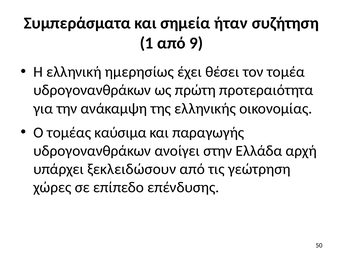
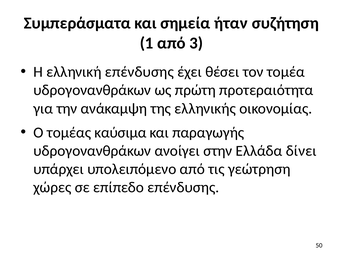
9: 9 -> 3 (196, 43)
ελληνική ημερησίως: ημερησίως -> επένδυσης (139, 72)
αρχή: αρχή -> δίνει (301, 151)
ξεκλειδώσουν: ξεκλειδώσουν -> υπολειπόμενο (132, 169)
